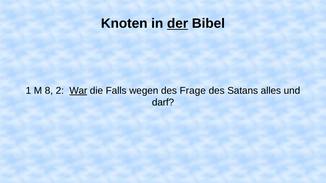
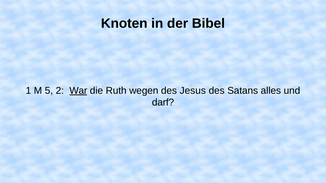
der underline: present -> none (178, 24)
8: 8 -> 5 (49, 91)
Falls: Falls -> Ruth (116, 91)
Frage: Frage -> Jesus (193, 91)
